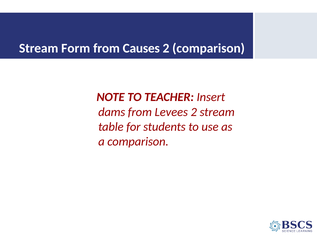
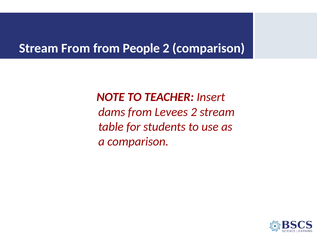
Stream Form: Form -> From (76, 48)
Causes: Causes -> People (141, 48)
